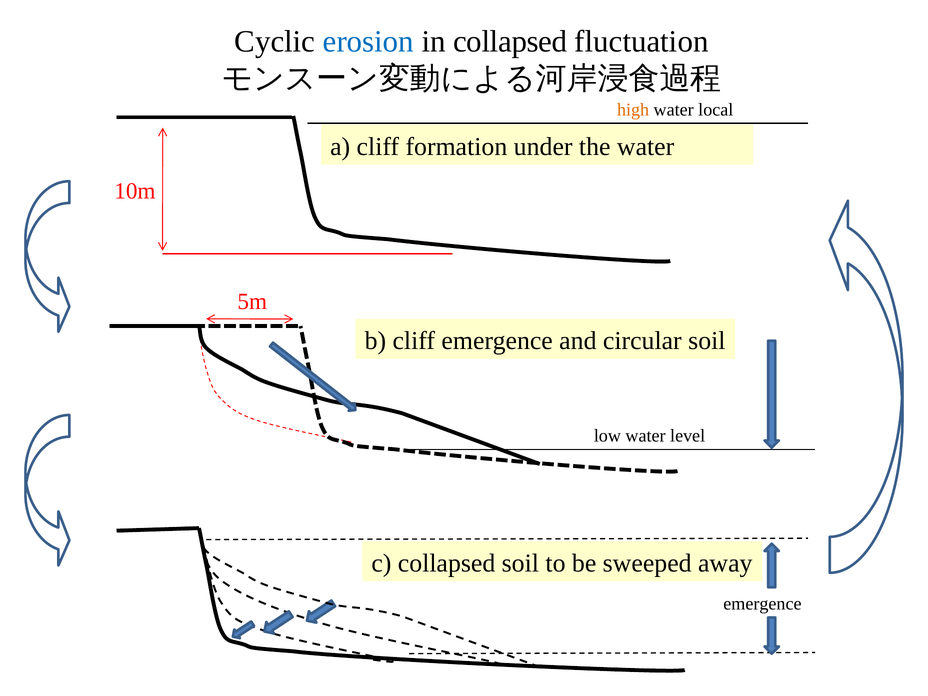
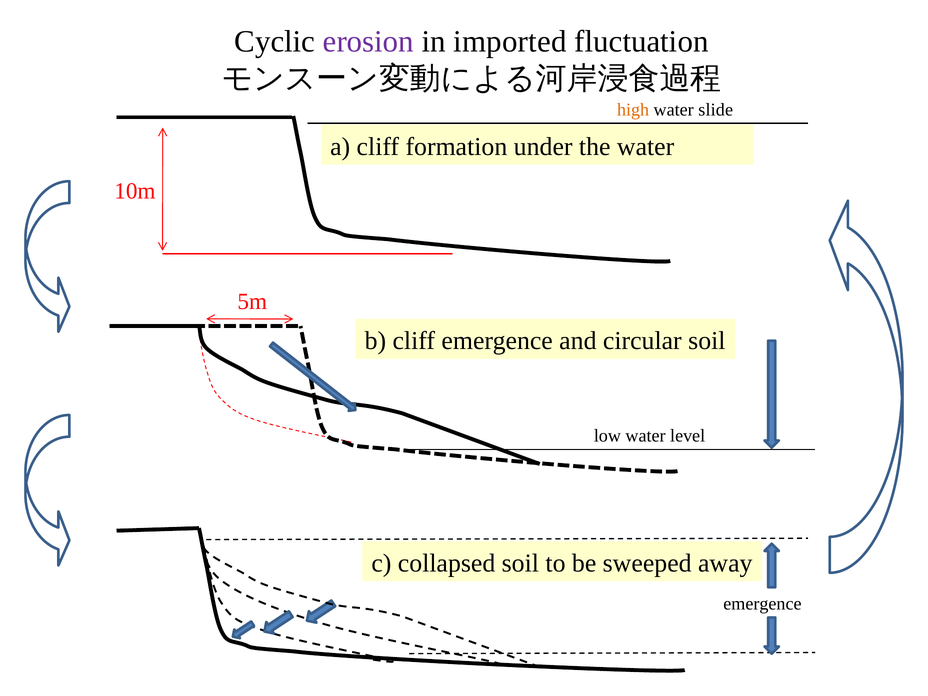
erosion colour: blue -> purple (368, 41)
in collapsed: collapsed -> imported (510, 41)
local: local -> slide (716, 110)
